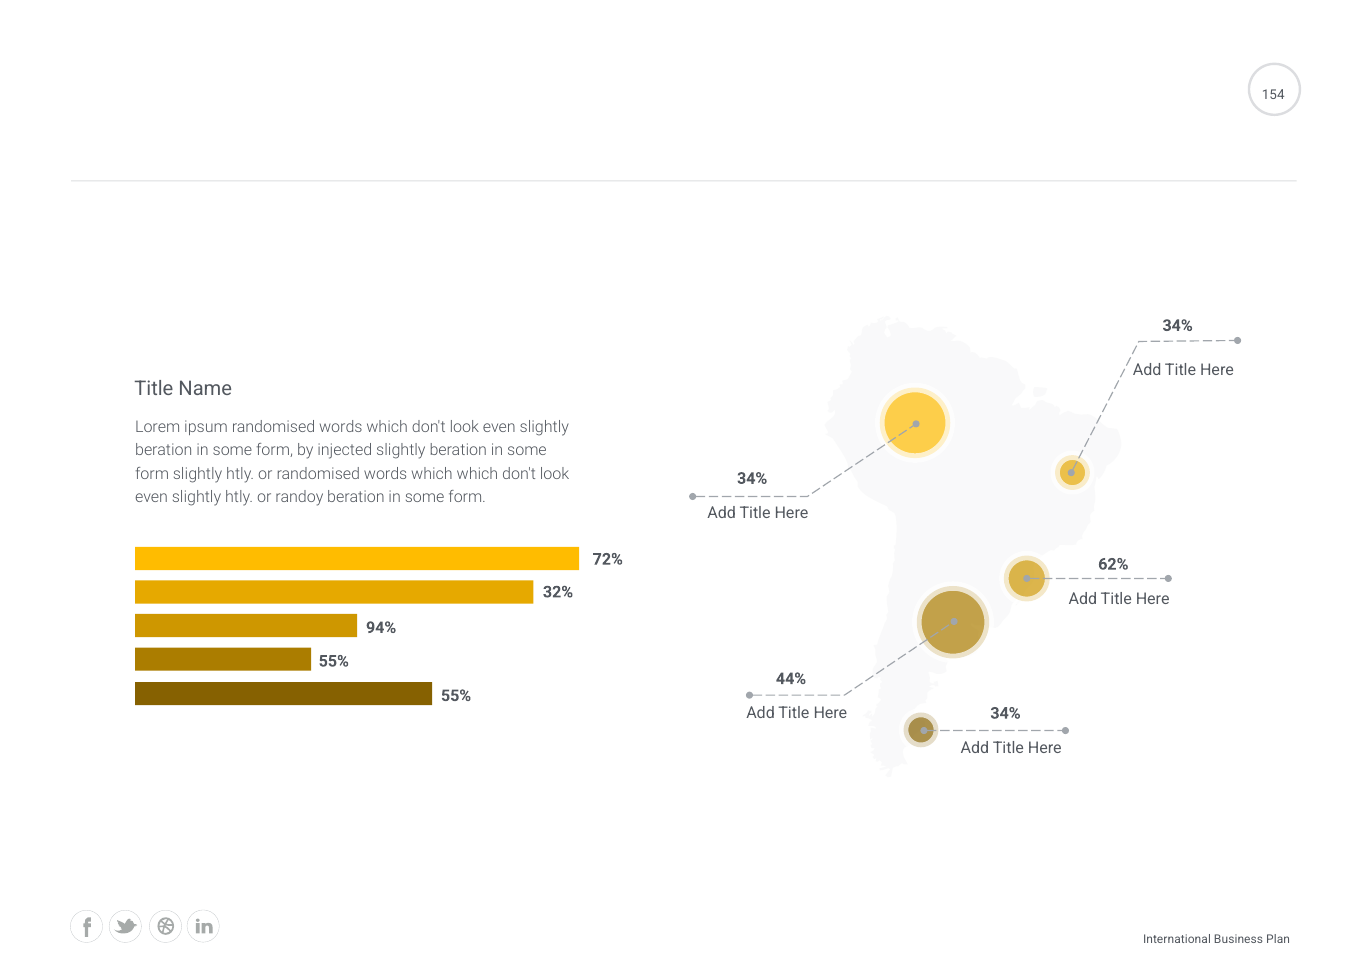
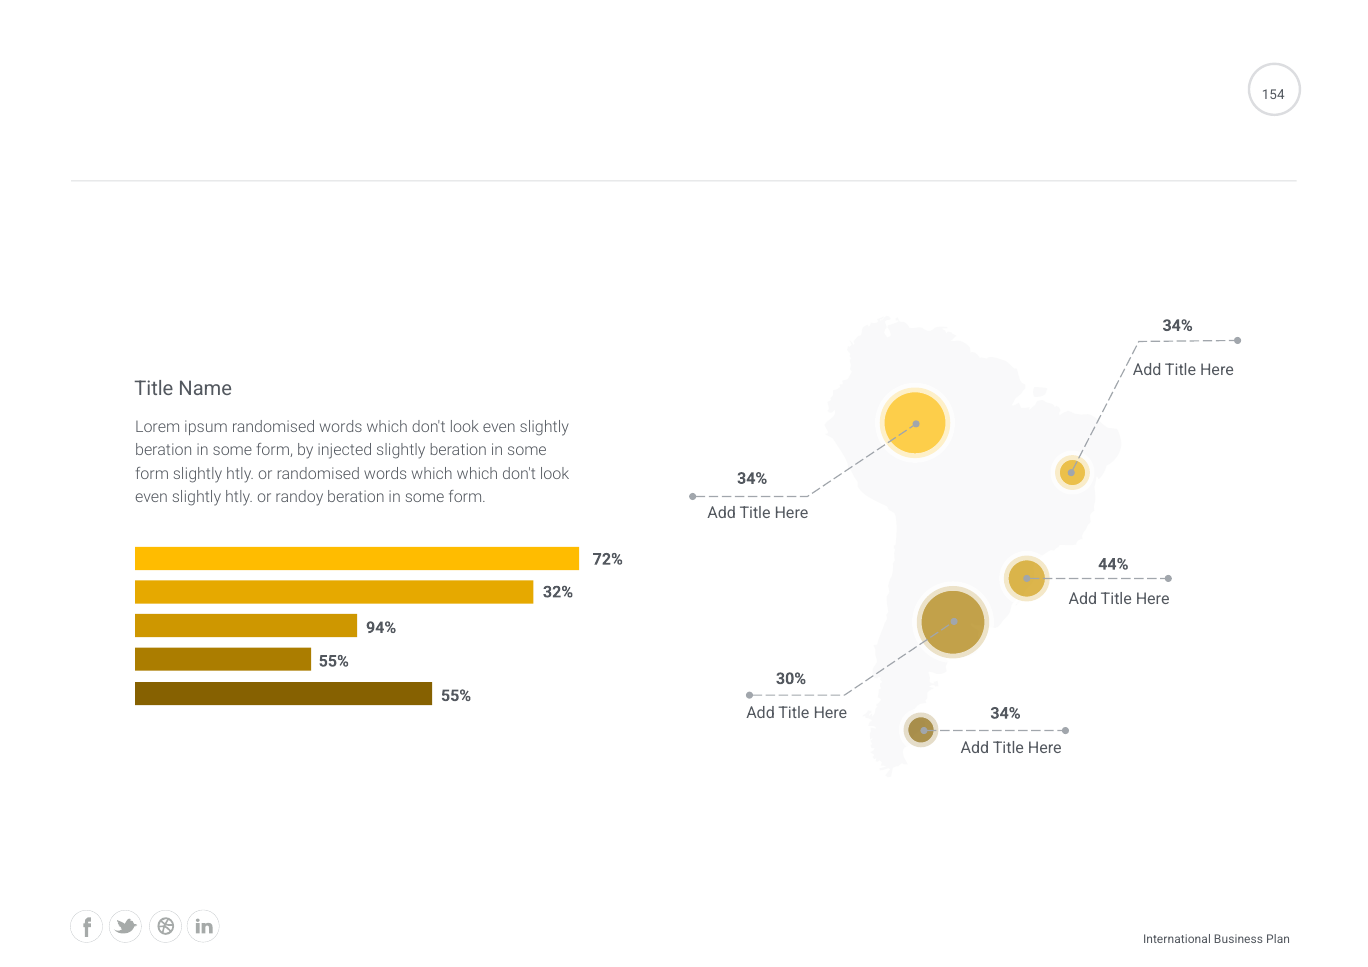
62%: 62% -> 44% (1113, 564)
44%: 44% -> 30% (791, 679)
